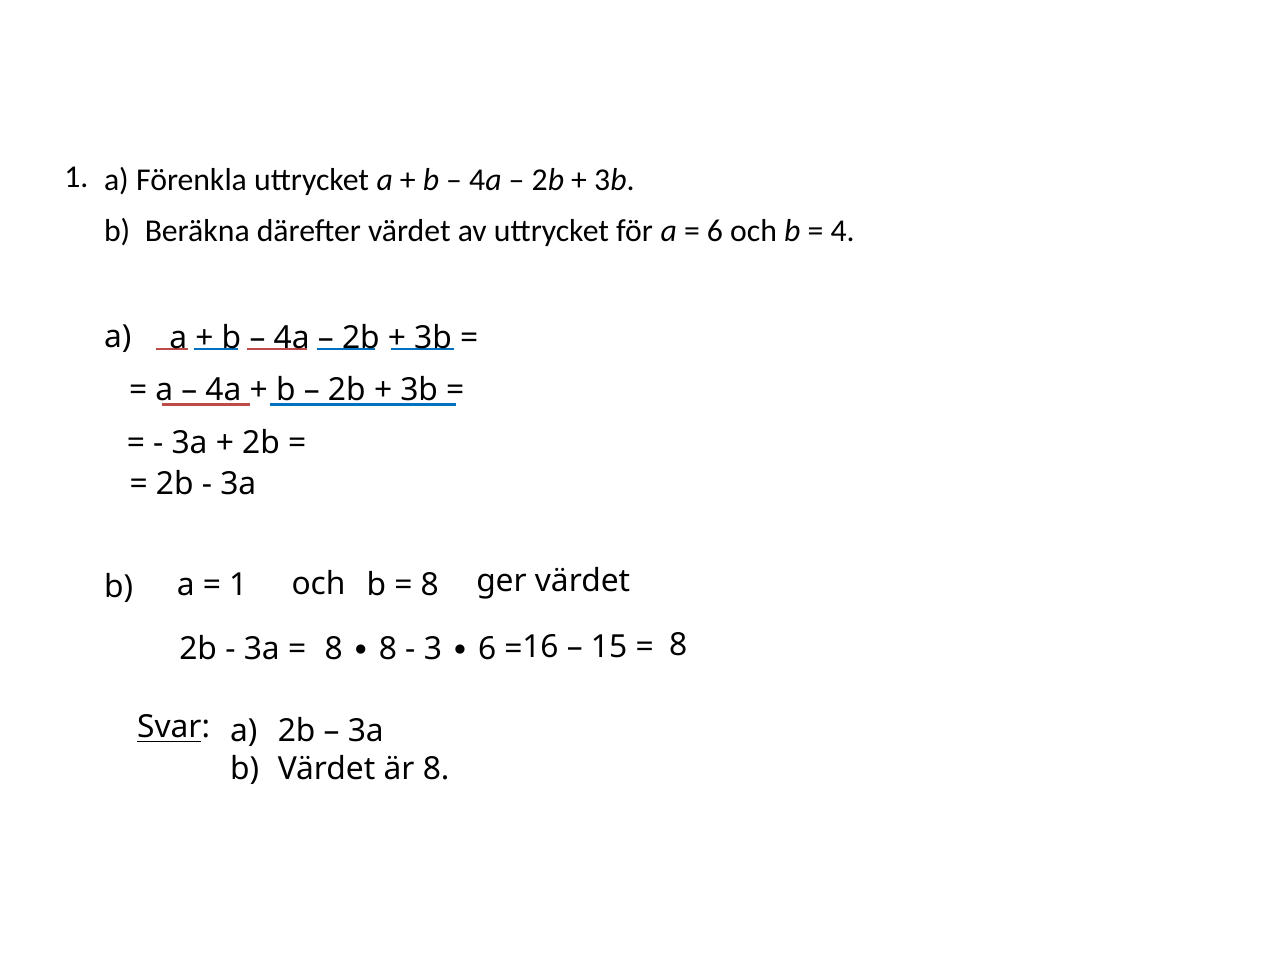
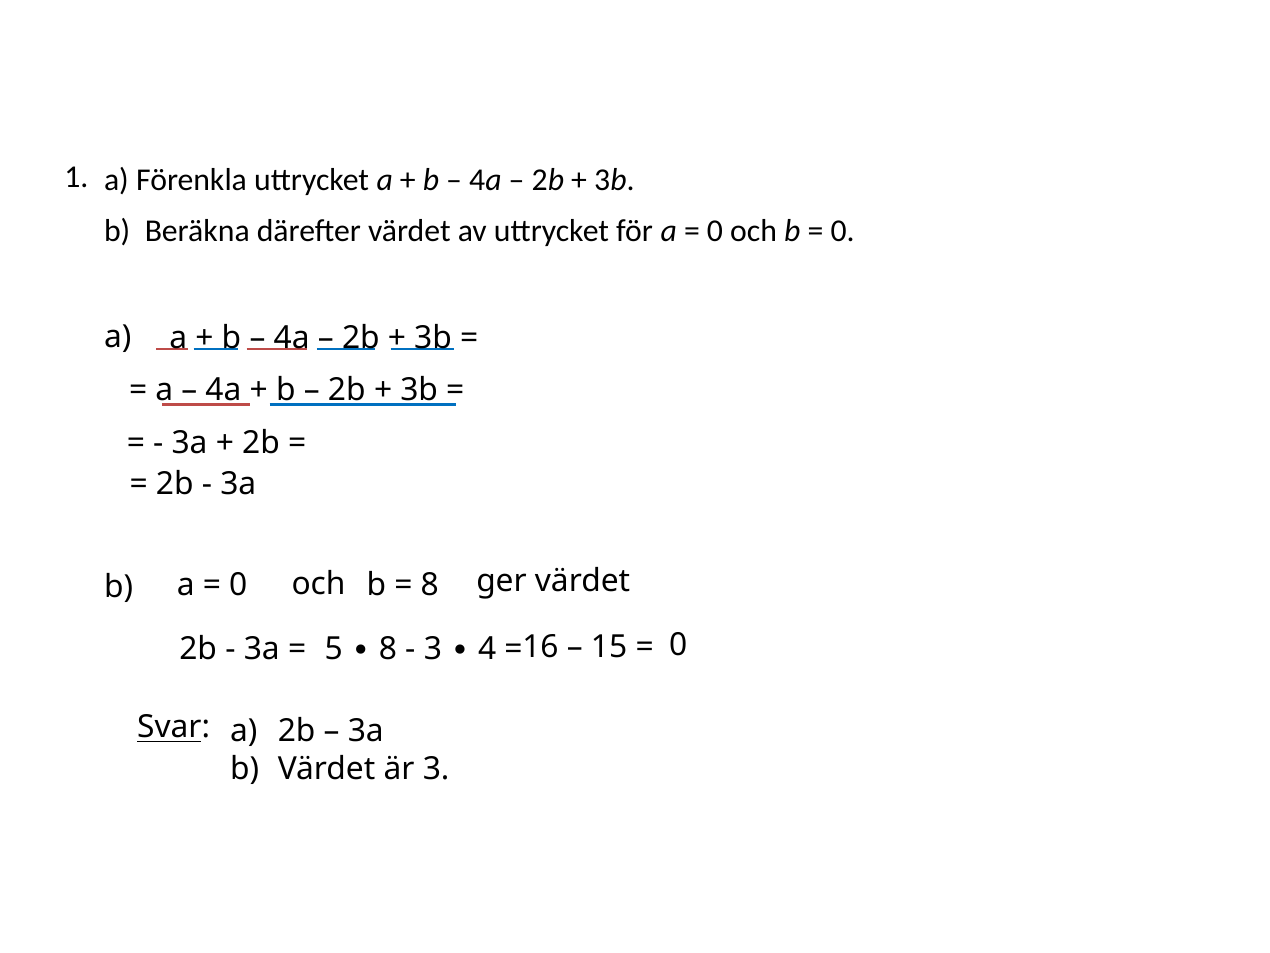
6: 6 -> 0 (715, 231)
4: 4 -> 0 (843, 231)
1: 1 -> 0 (238, 585)
8: 8 -> 5 (334, 648)
6: 6 -> 4 (487, 648)
8: 8 -> 0 (678, 644)
är 8: 8 -> 3 (436, 769)
